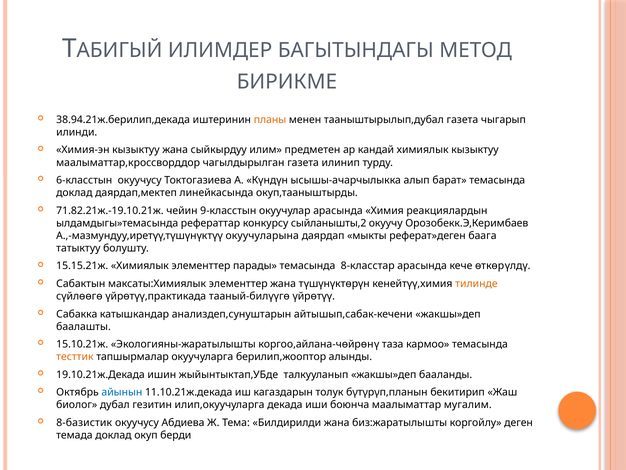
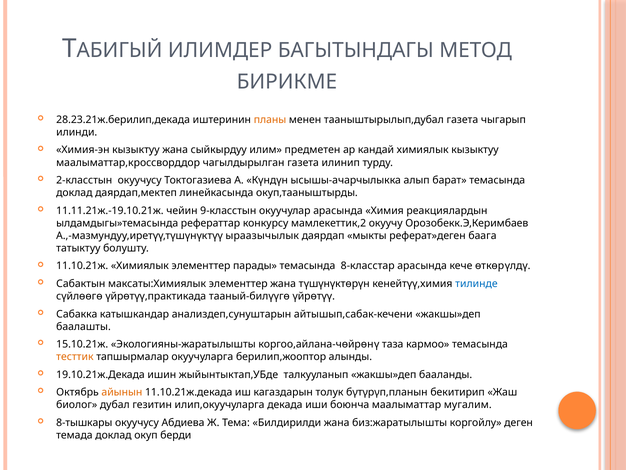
38.94.21ж.берилип,декада: 38.94.21ж.берилип,декада -> 28.23.21ж.берилип,декада (123, 120)
6-класстын: 6-класстын -> 2-класстын (84, 180)
71.82.21ж.-19.10.21ж: 71.82.21ж.-19.10.21ж -> 11.11.21ж.-19.10.21ж (110, 210)
сыйланышты,2: сыйланышты,2 -> мамлекеттик,2 (329, 223)
окуучуларына: окуучуларына -> ыраазычылык (262, 235)
15.15.21ж: 15.15.21ж -> 11.10.21ж (82, 266)
тилинде colour: orange -> blue (476, 283)
айынын colour: blue -> orange (122, 392)
8-базистик: 8-базистик -> 8-тышкары (84, 422)
